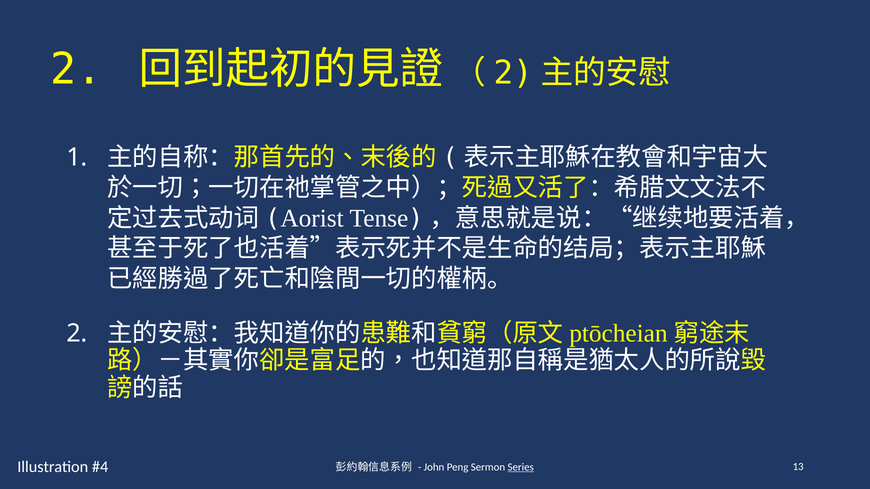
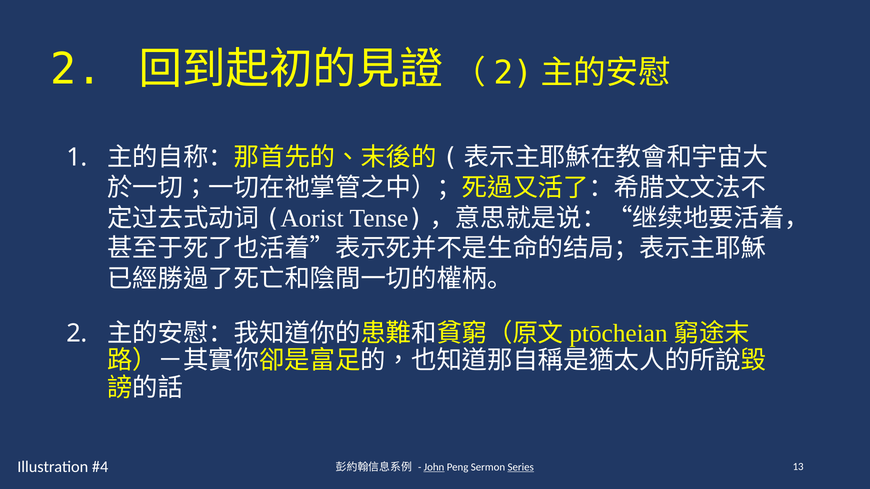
John underline: none -> present (434, 467)
